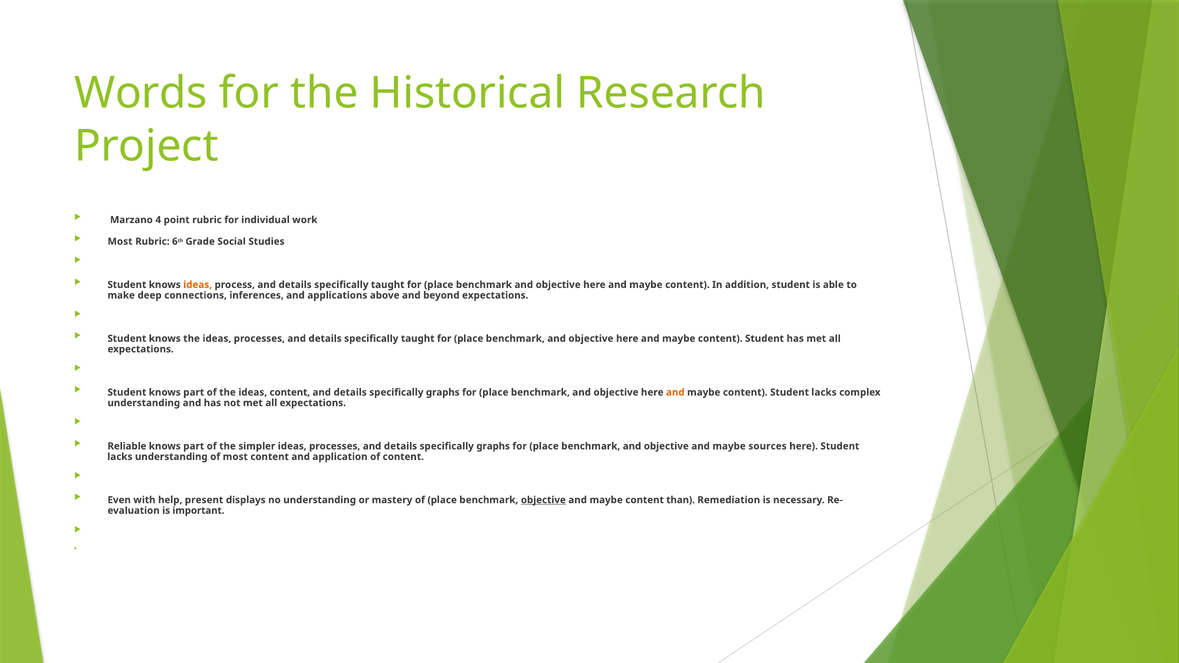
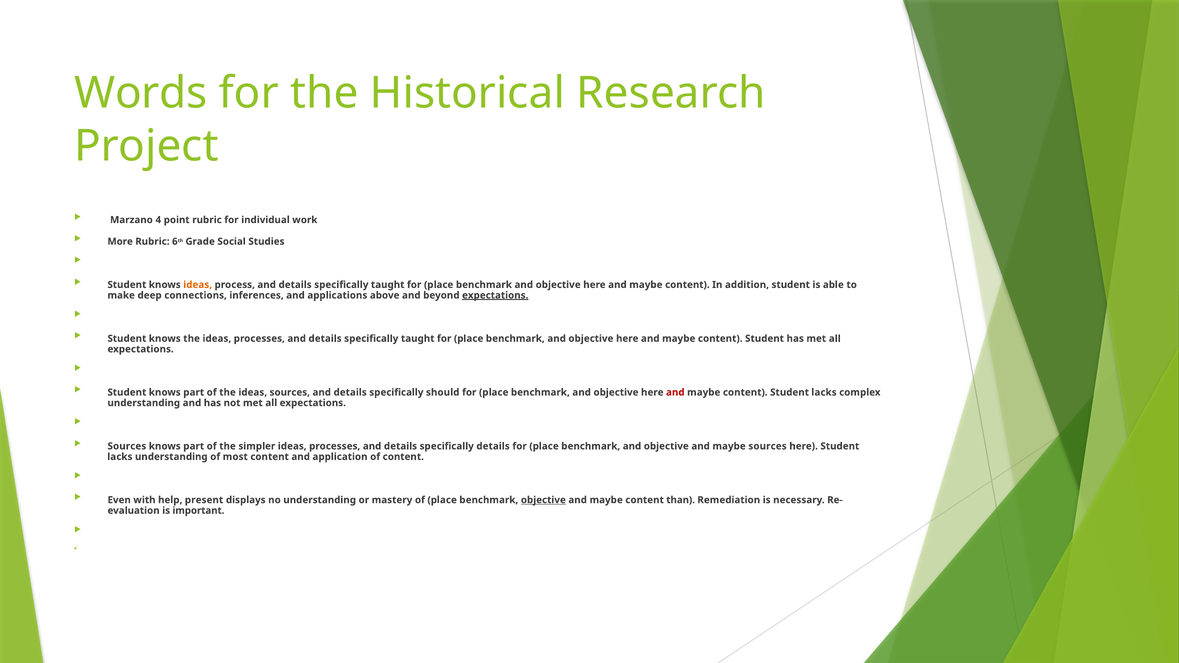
Most: Most -> More (120, 242)
expectations underline: none -> present (495, 295)
ideas content: content -> sources (290, 392)
graphs: graphs -> should (443, 392)
and colour: orange -> red (675, 392)
Reliable: Reliable -> Sources (127, 446)
graphs: graphs -> details (493, 446)
